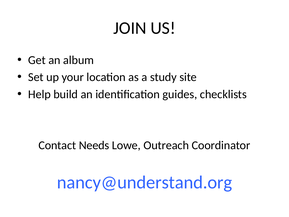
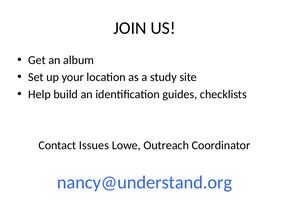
Needs: Needs -> Issues (94, 145)
